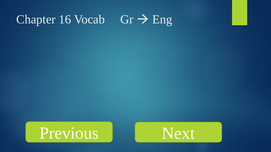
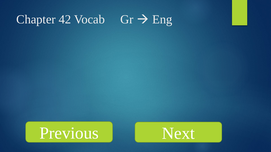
16: 16 -> 42 (65, 19)
